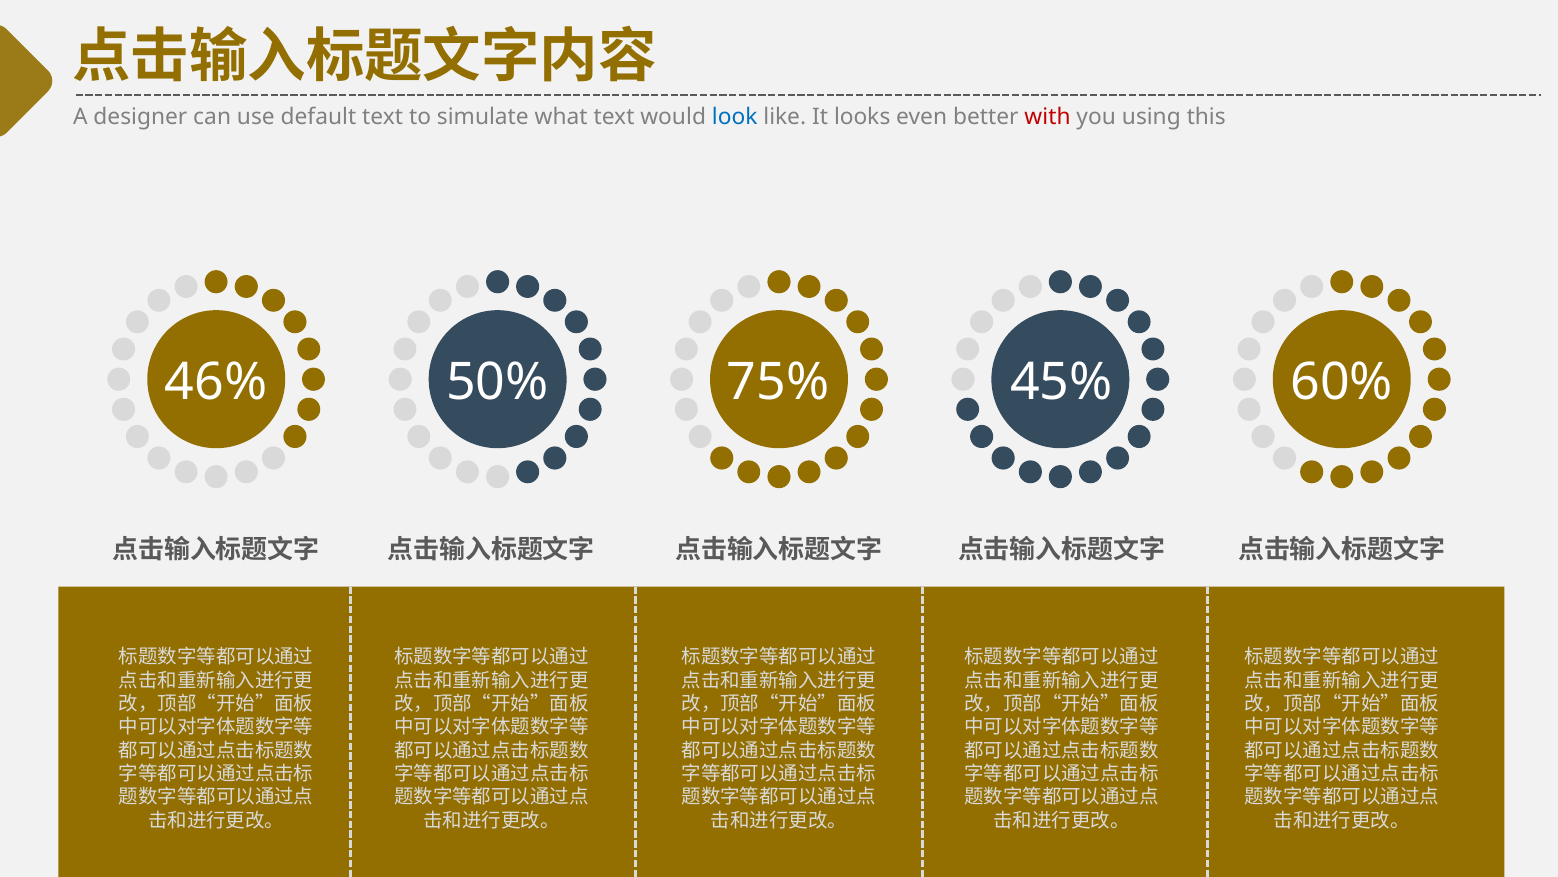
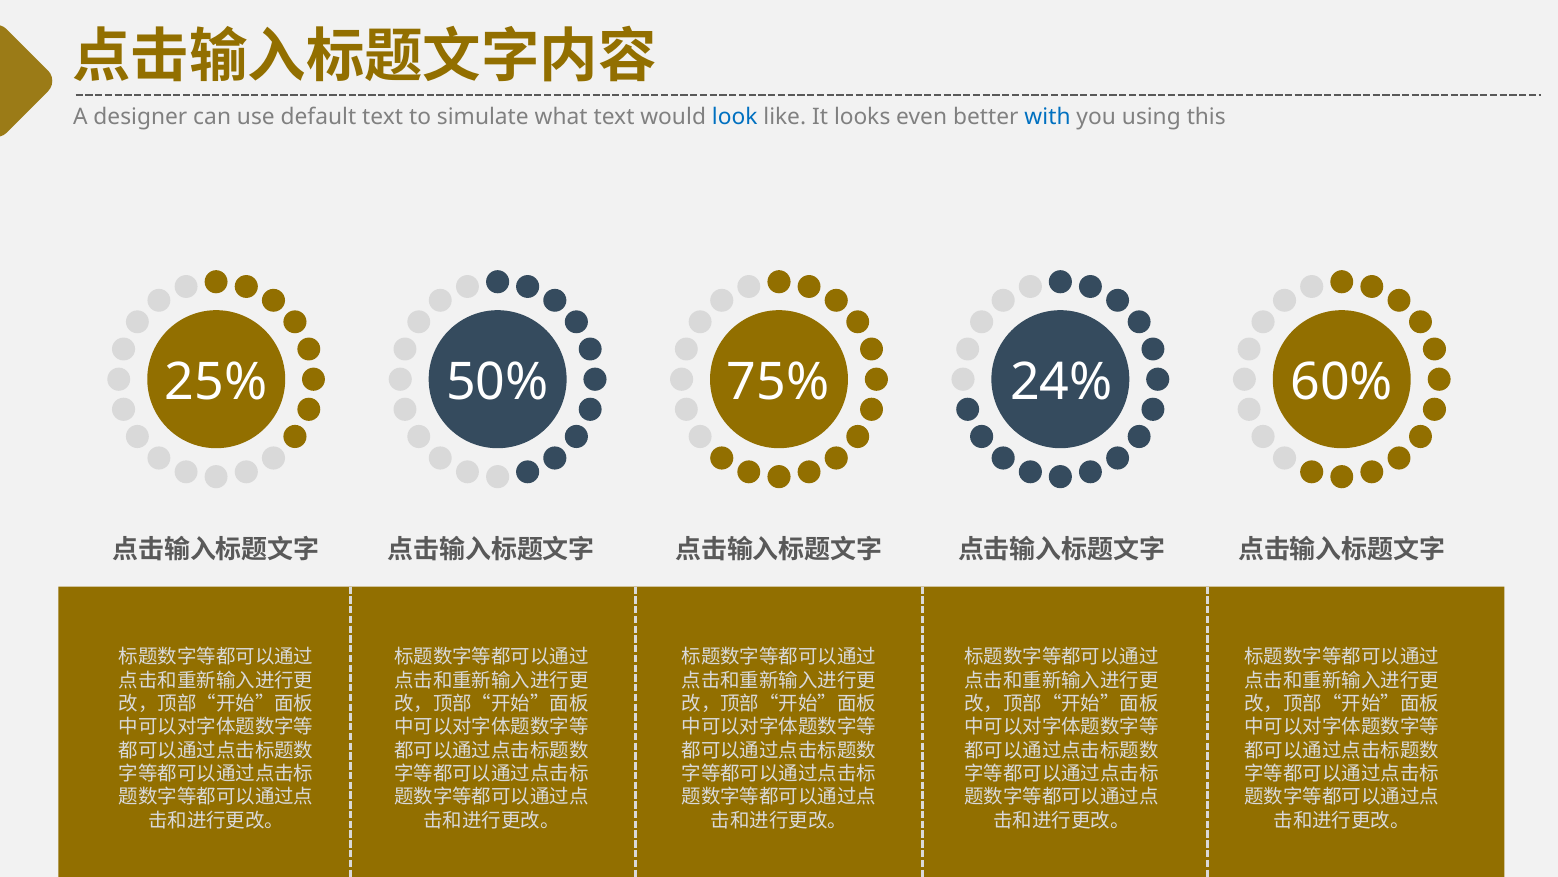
with colour: red -> blue (1048, 117)
46%: 46% -> 25% (216, 382)
45%: 45% -> 24% (1062, 382)
